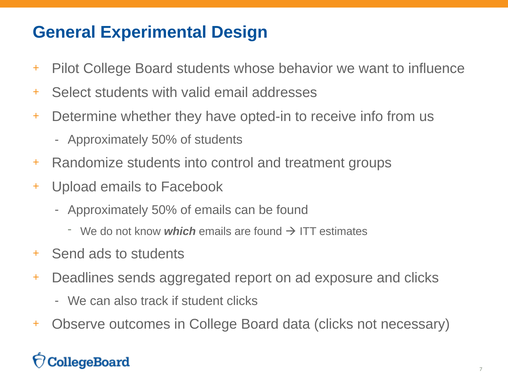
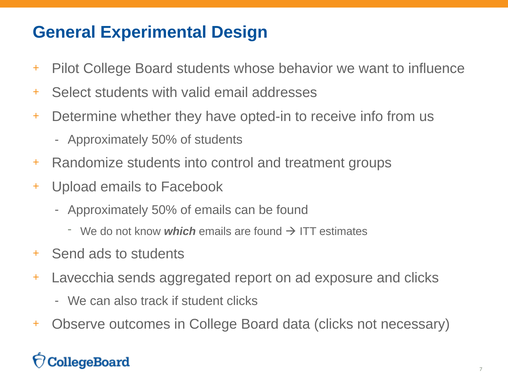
Deadlines: Deadlines -> Lavecchia (83, 278)
